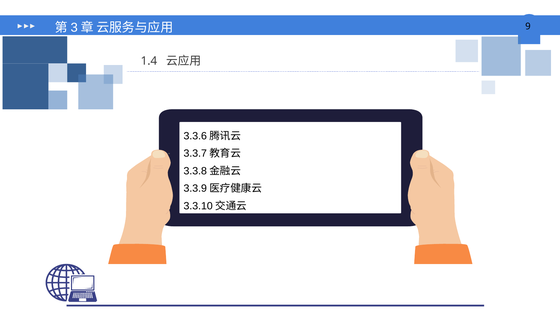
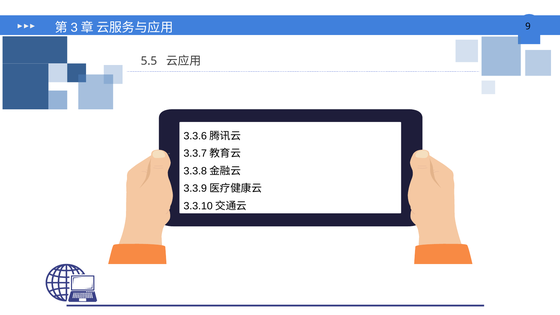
1.4: 1.4 -> 5.5 (149, 61)
